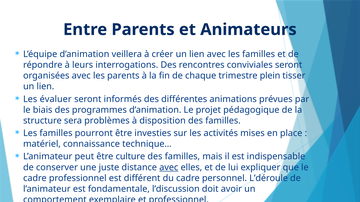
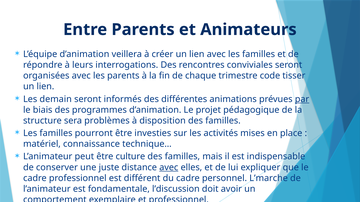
plein: plein -> code (270, 76)
évaluer: évaluer -> demain (56, 99)
par underline: none -> present (302, 99)
L’déroule: L’déroule -> L’marche (269, 179)
